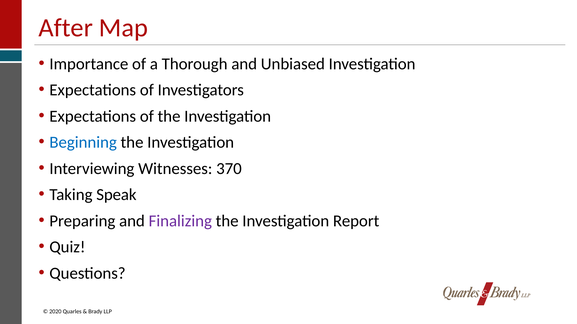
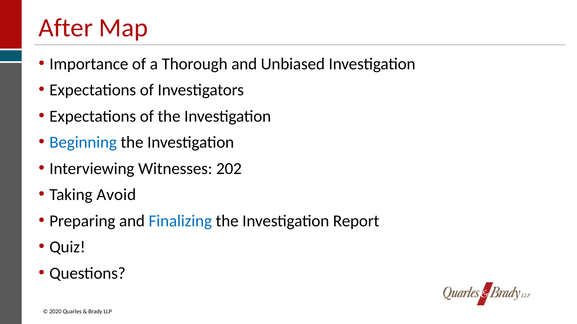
370: 370 -> 202 (229, 169)
Speak: Speak -> Avoid (116, 195)
Finalizing colour: purple -> blue (180, 221)
